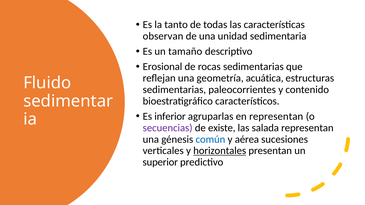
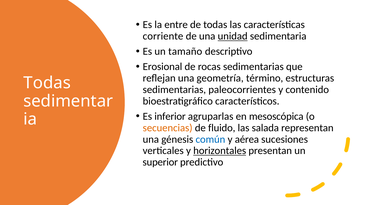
tanto: tanto -> entre (176, 25)
observan: observan -> corriente (163, 36)
unidad underline: none -> present (233, 36)
acuática: acuática -> término (265, 78)
Fluido: Fluido -> Todas (47, 83)
en representan: representan -> mesoscópica (276, 117)
secuencias colour: purple -> orange (168, 128)
existe: existe -> fluido (222, 128)
